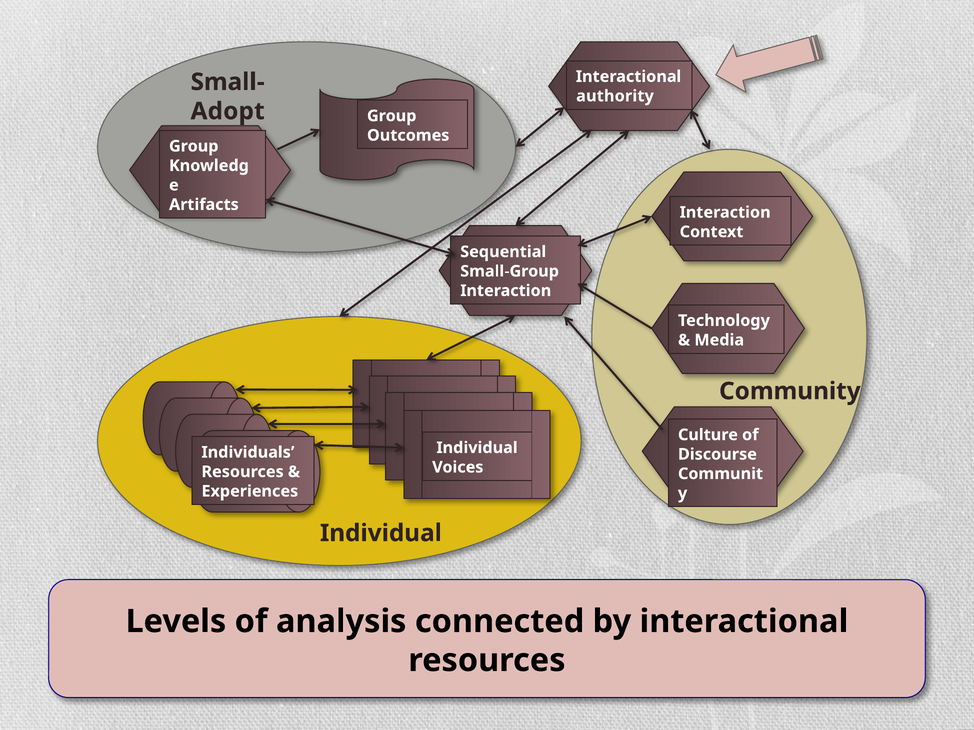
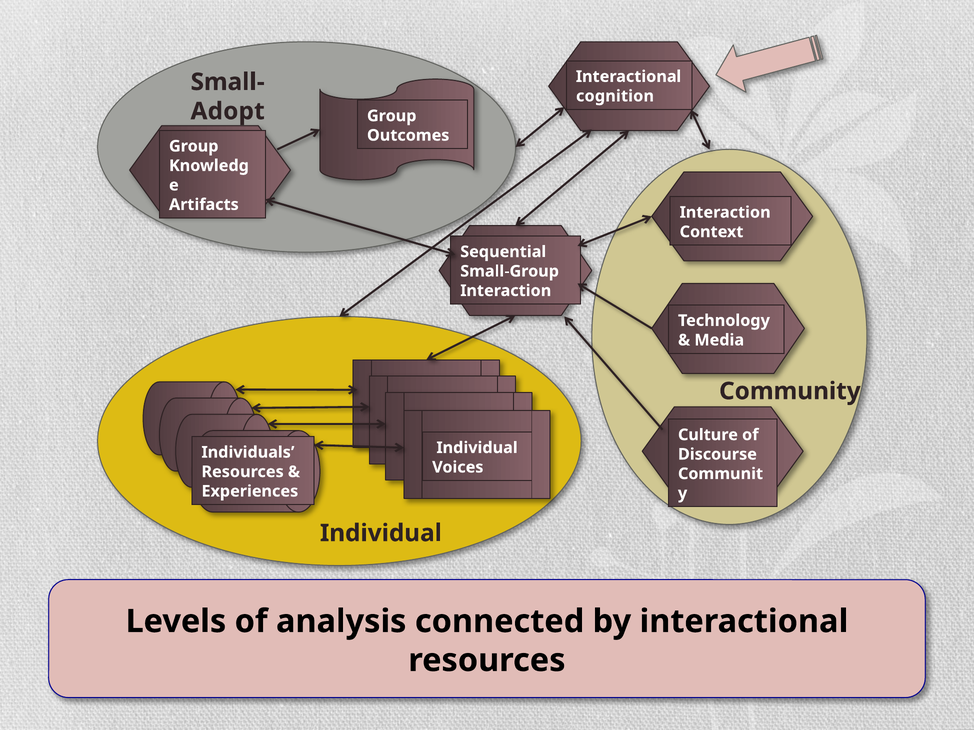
authority: authority -> cognition (615, 96)
